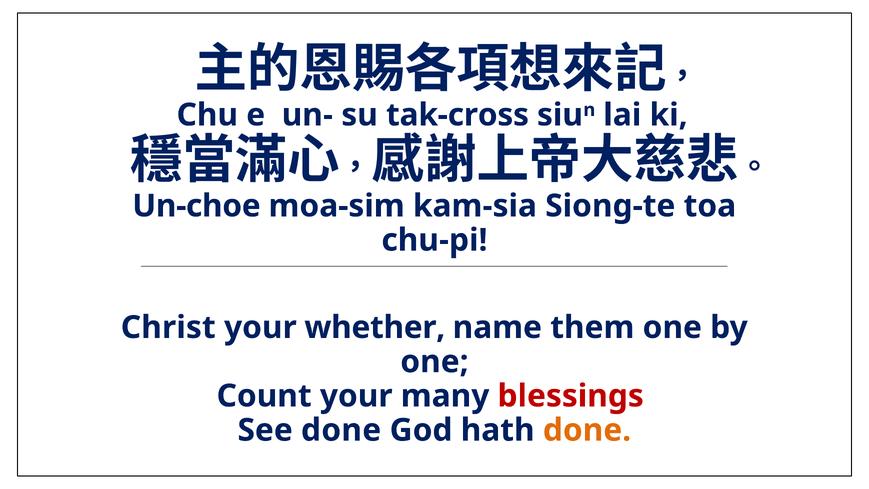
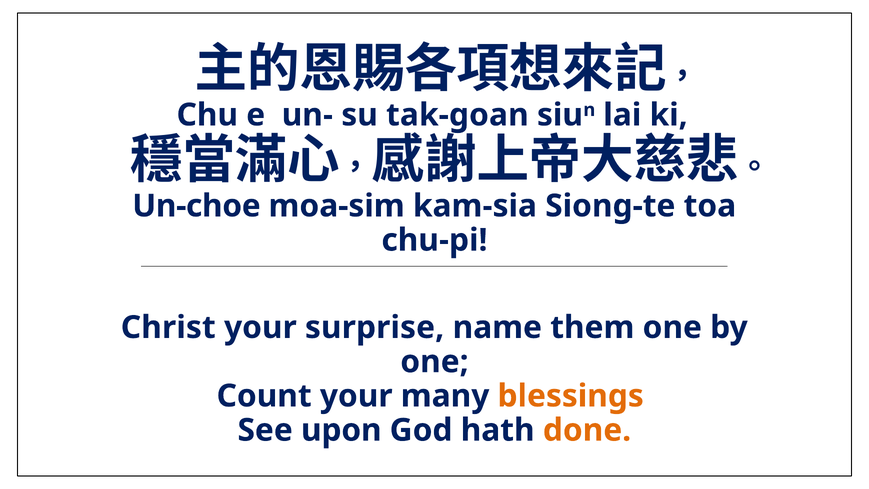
tak-cross: tak-cross -> tak-goan (457, 115)
whether: whether -> surprise (375, 327)
blessings colour: red -> orange (571, 396)
See done: done -> upon (341, 430)
